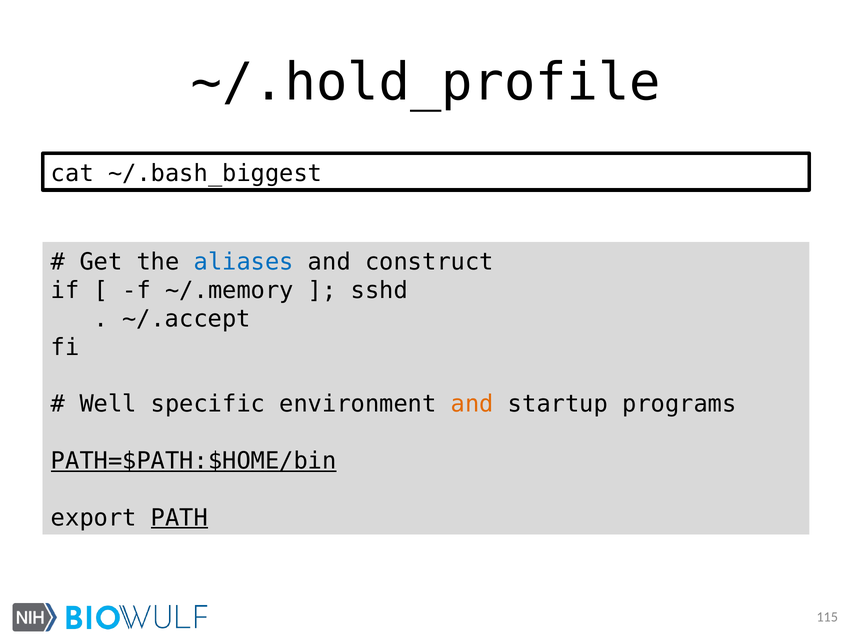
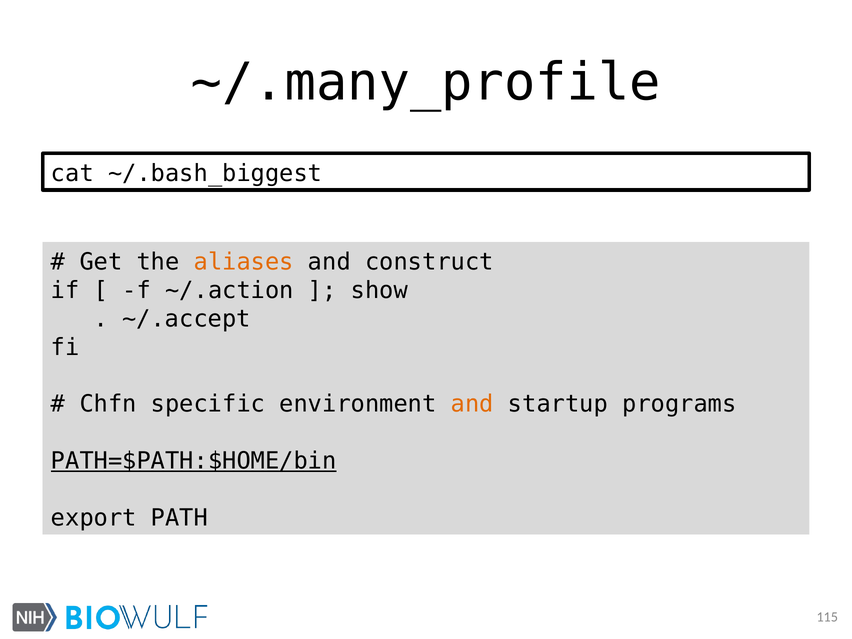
~/.hold_profile: ~/.hold_profile -> ~/.many_profile (426, 82)
aliases colour: blue -> orange (244, 262)
~/.memory: ~/.memory -> ~/.action (229, 290)
sshd: sshd -> show (379, 290)
Well: Well -> Chfn (108, 404)
PATH underline: present -> none (179, 518)
